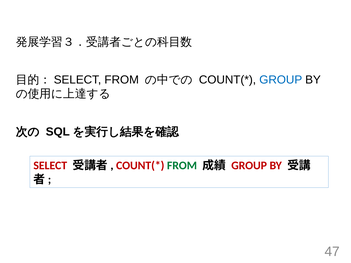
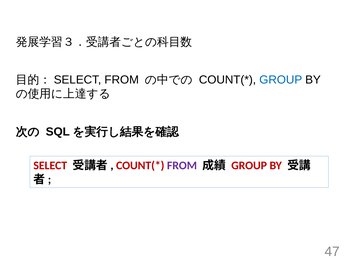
FROM colour: green -> purple (182, 166)
